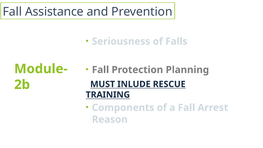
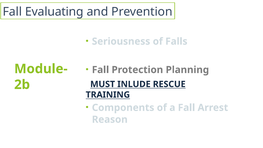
Assistance: Assistance -> Evaluating (54, 12)
